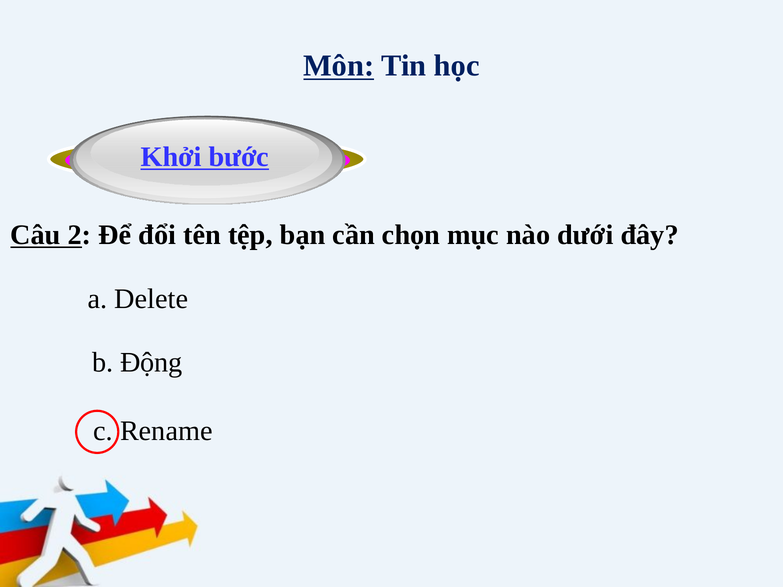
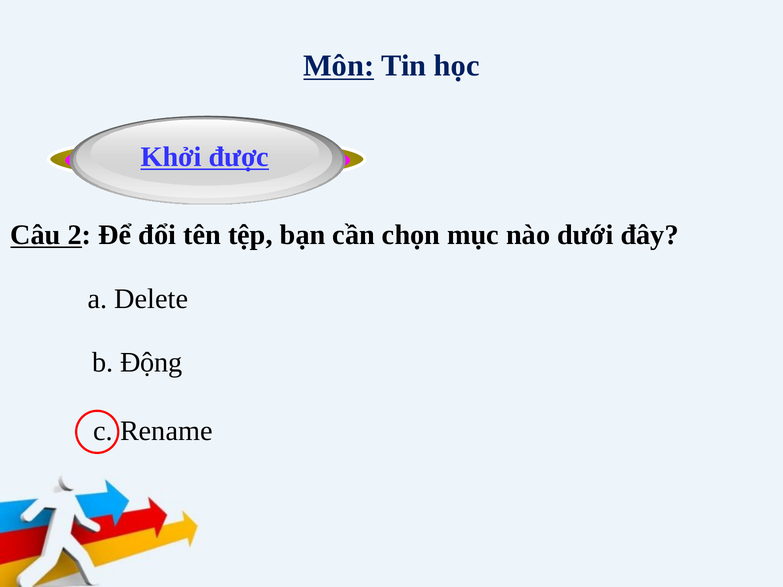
bước: bước -> được (239, 157)
